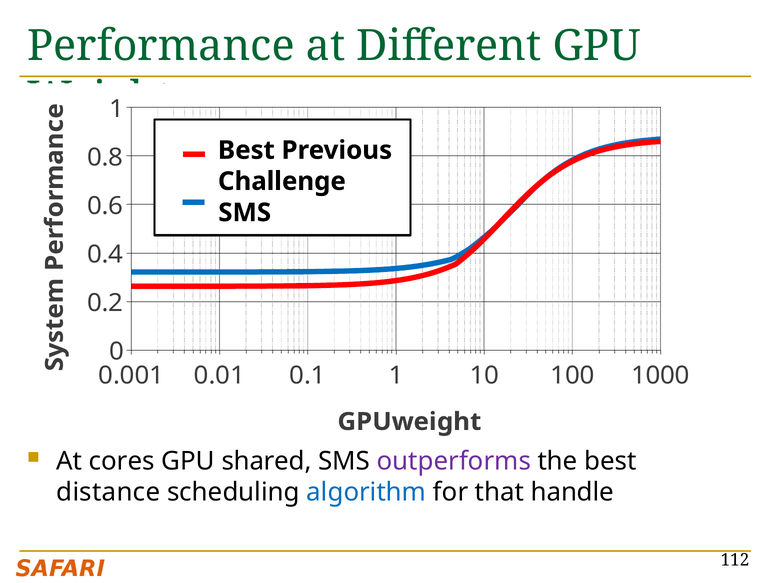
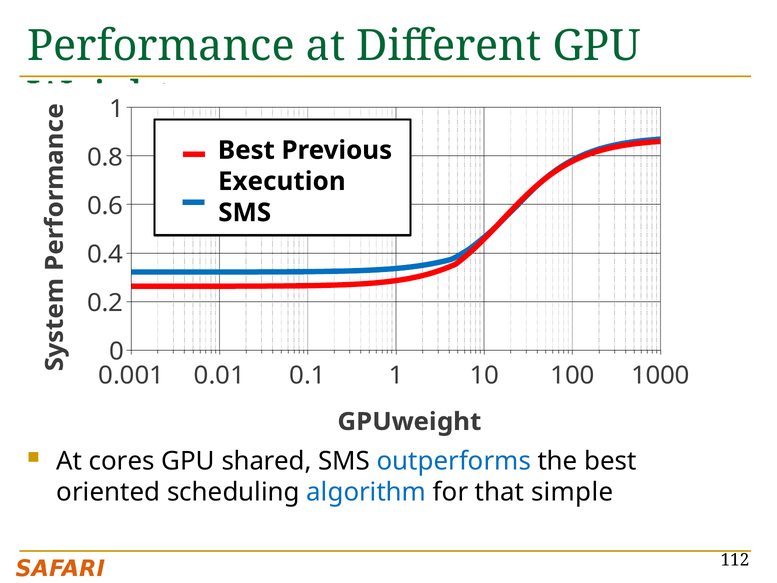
Challenge: Challenge -> Execution (282, 181)
outperforms colour: purple -> blue (454, 461)
distance: distance -> oriented (108, 492)
handle: handle -> simple (572, 492)
